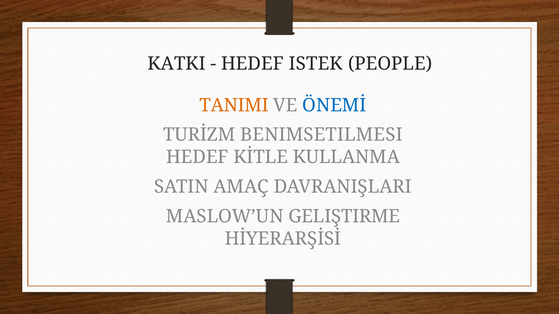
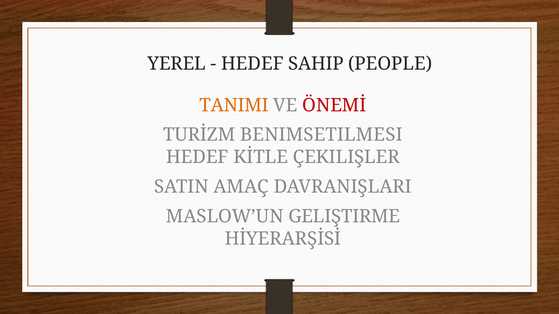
KATKI: KATKI -> YEREL (177, 64)
ISTEK: ISTEK -> SAHIP (316, 64)
ÖNEMİ colour: blue -> red (334, 105)
KULLANMA: KULLANMA -> ÇEKILIŞLER (346, 157)
